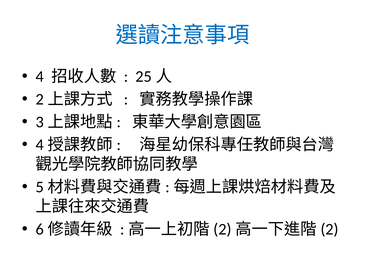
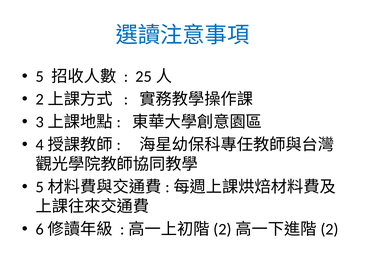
4: 4 -> 5 (40, 77)
